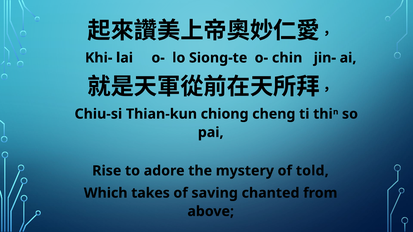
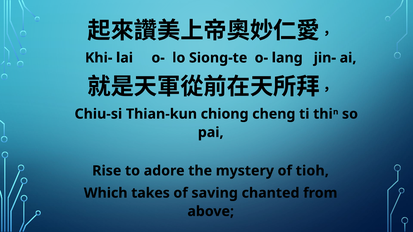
chin: chin -> lang (287, 58)
told: told -> tioh (312, 171)
